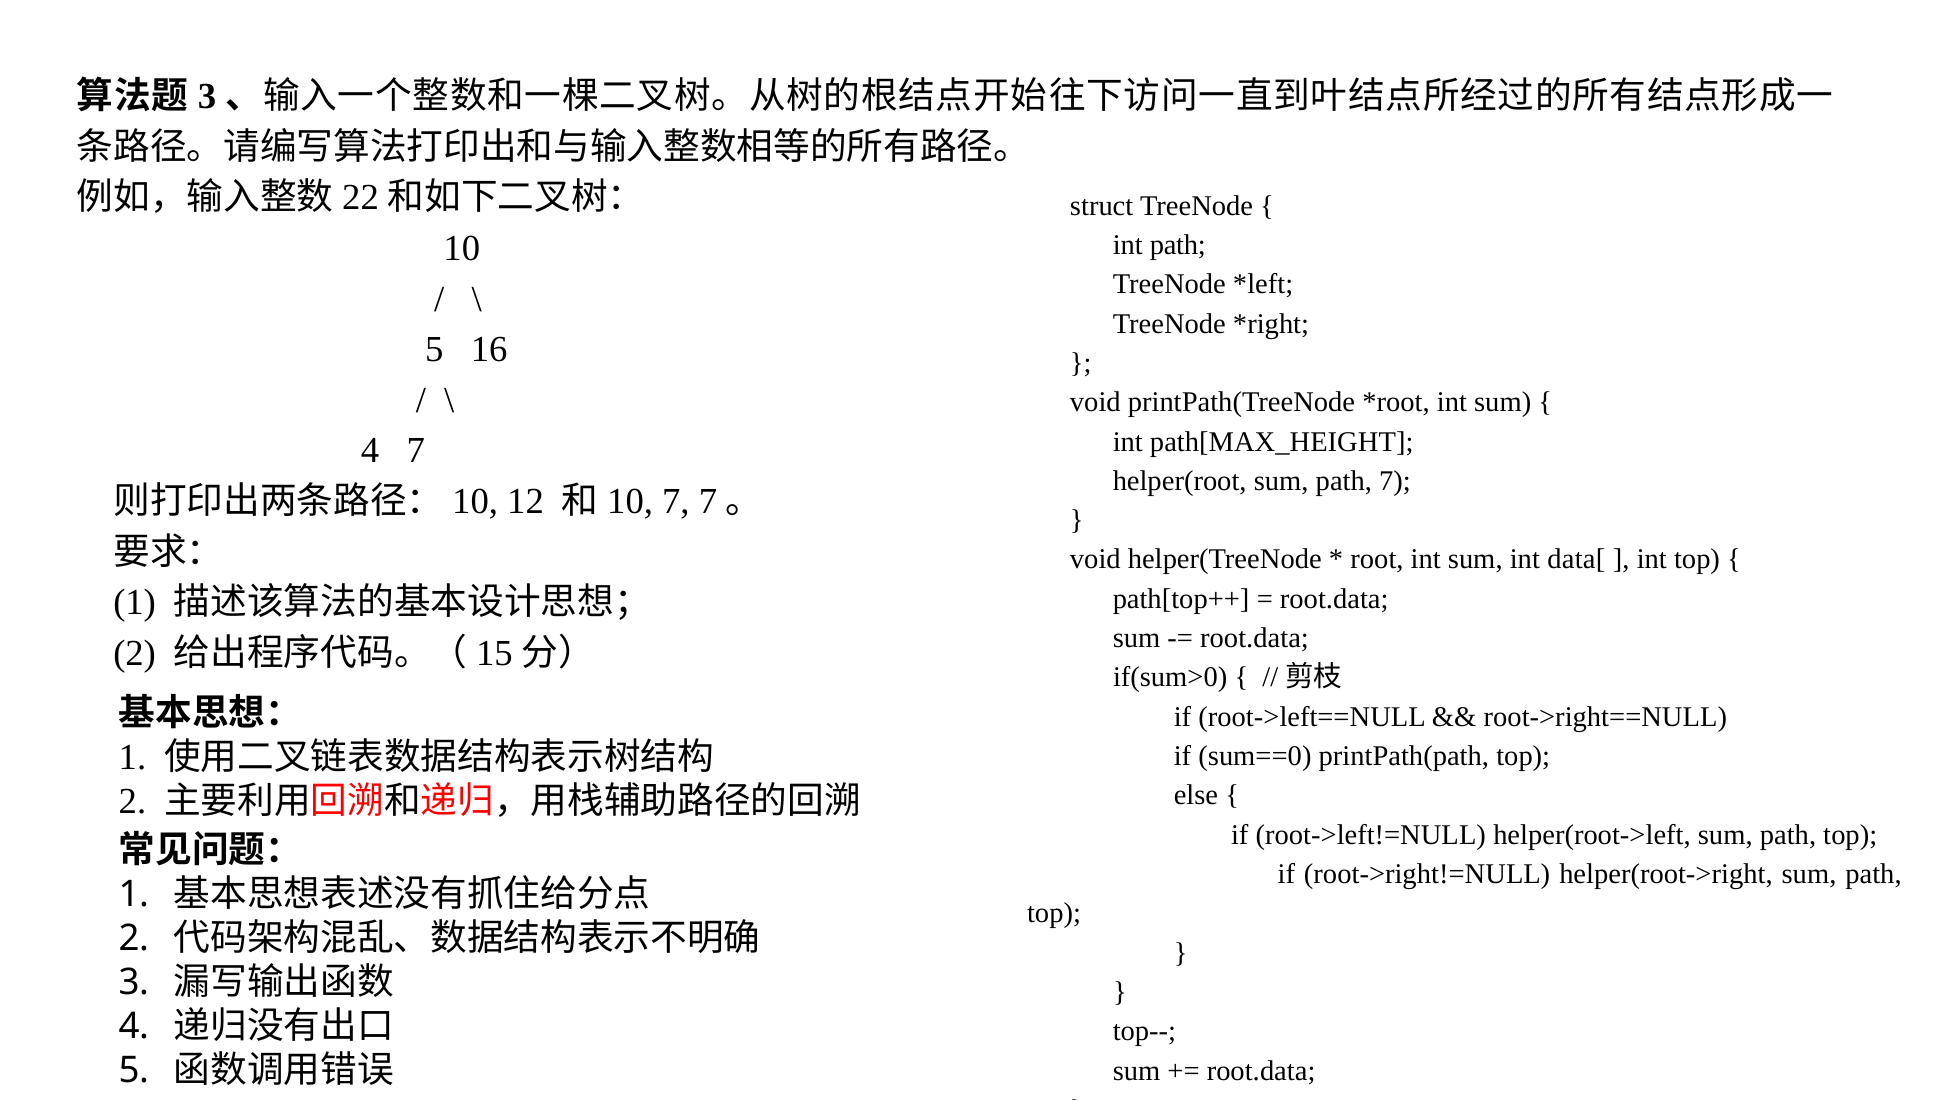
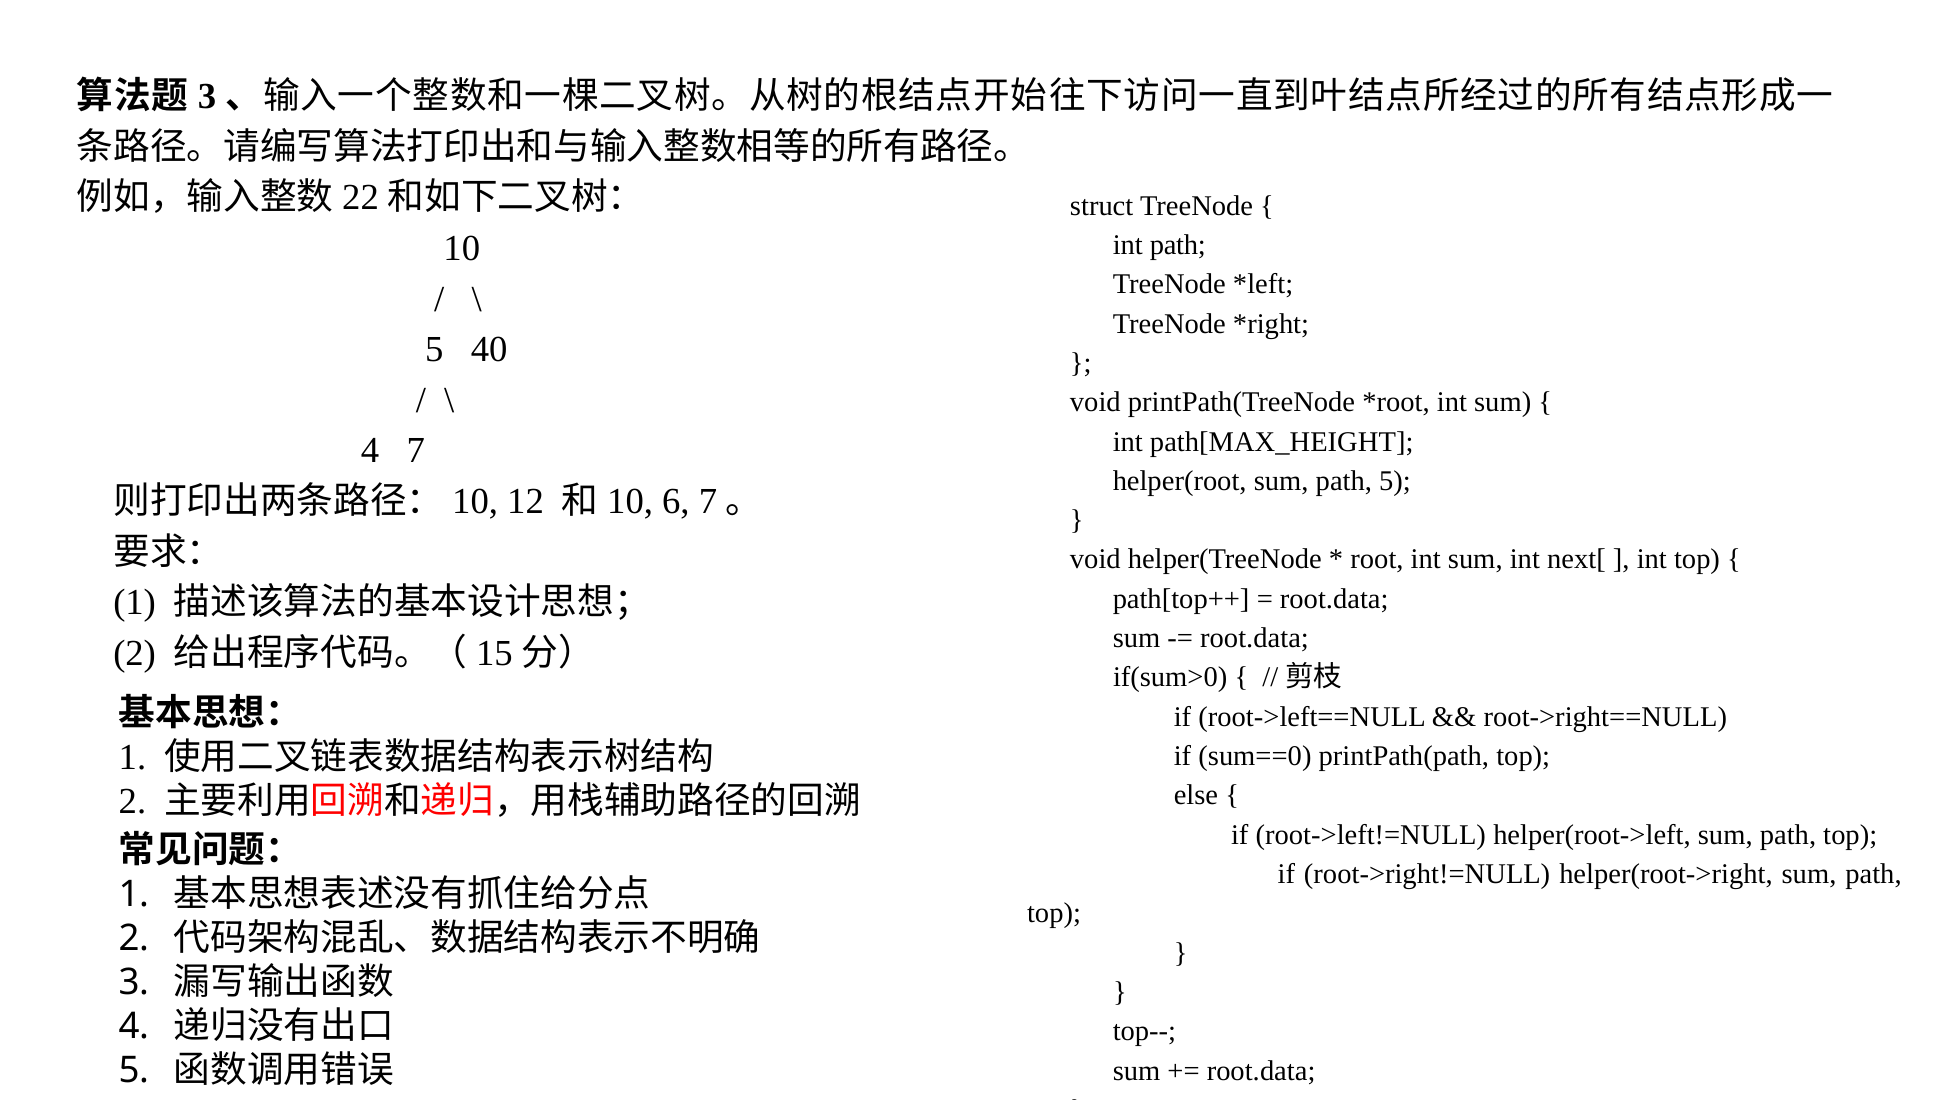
16: 16 -> 40 (489, 350)
path 7: 7 -> 5 (1395, 481)
7: 7 -> 6 (676, 501)
data[: data[ -> next[ (1576, 560)
